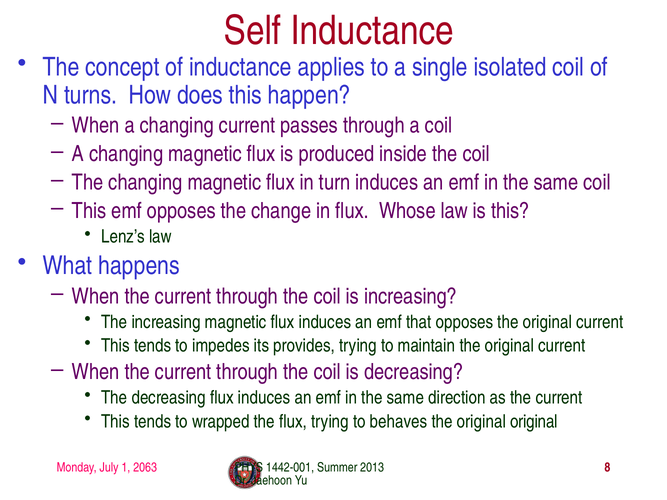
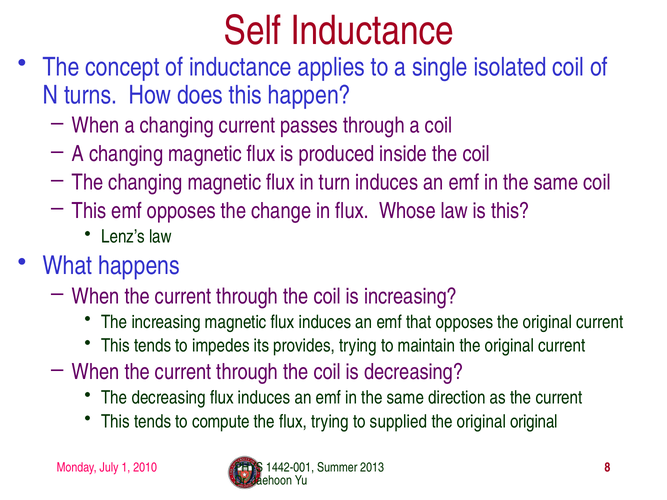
wrapped: wrapped -> compute (221, 422)
behaves: behaves -> supplied (399, 422)
2063: 2063 -> 2010 (145, 468)
